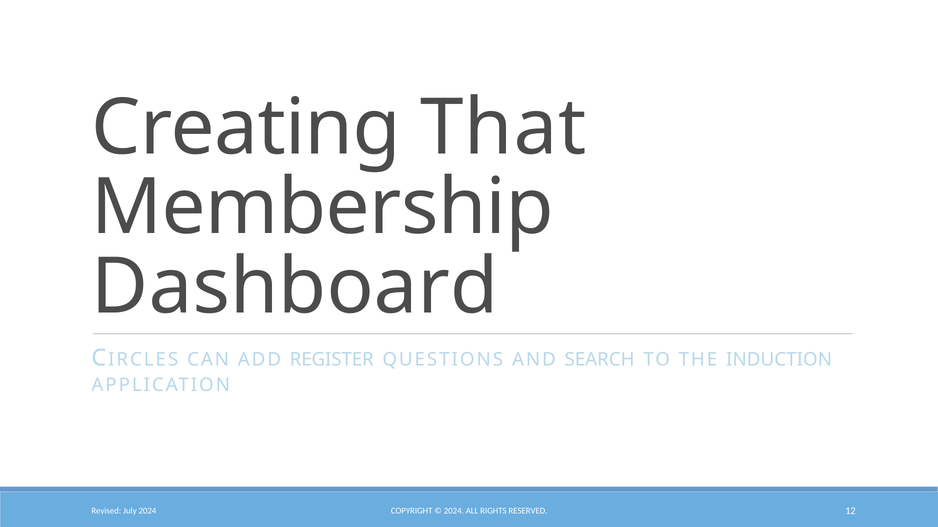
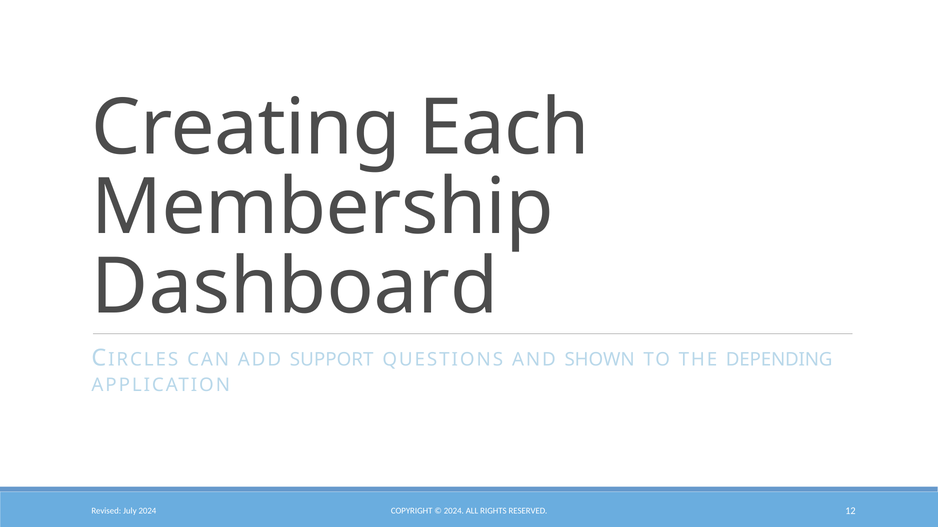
That: That -> Each (504, 128)
REGISTER: REGISTER -> SUPPORT (332, 360)
SEARCH: SEARCH -> SHOWN (600, 360)
INDUCTION: INDUCTION -> DEPENDING (779, 360)
